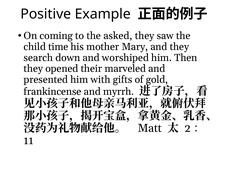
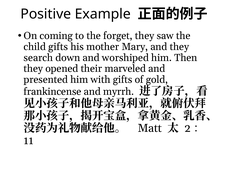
asked: asked -> forget (118, 36)
child time: time -> gifts (58, 47)
